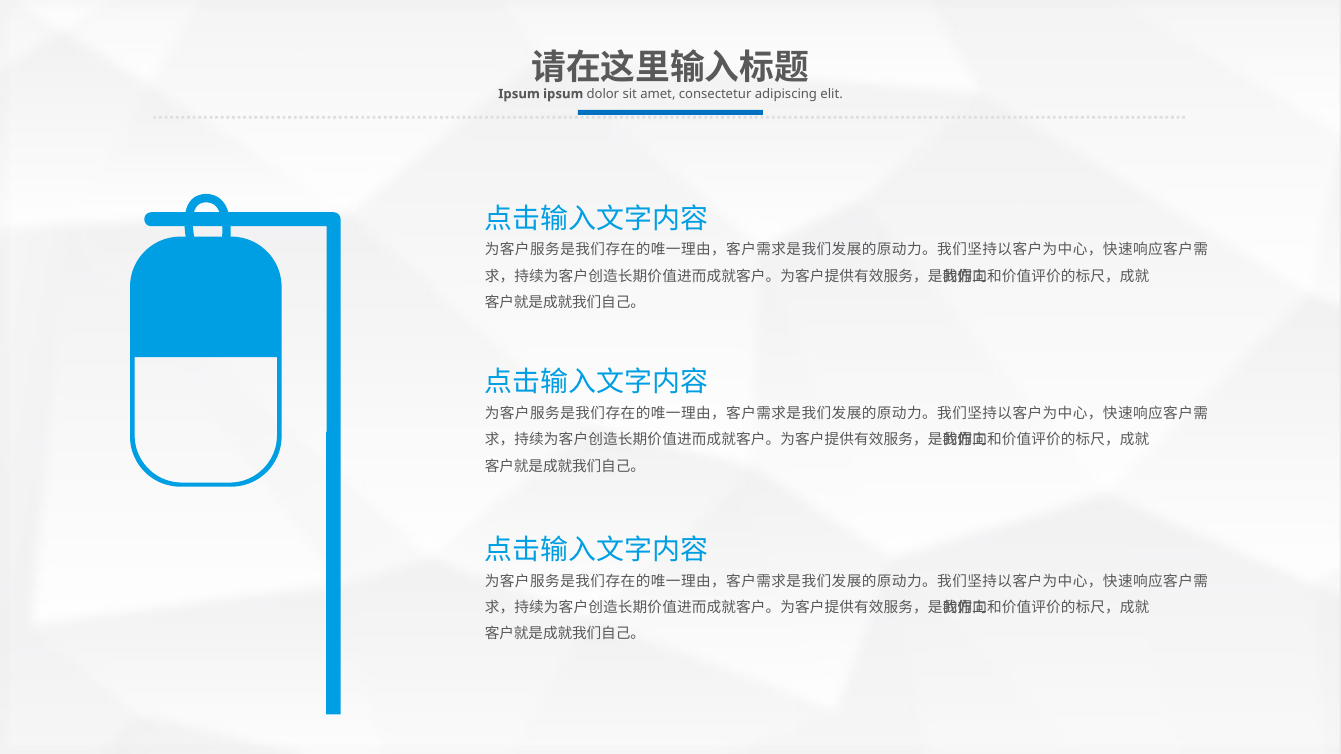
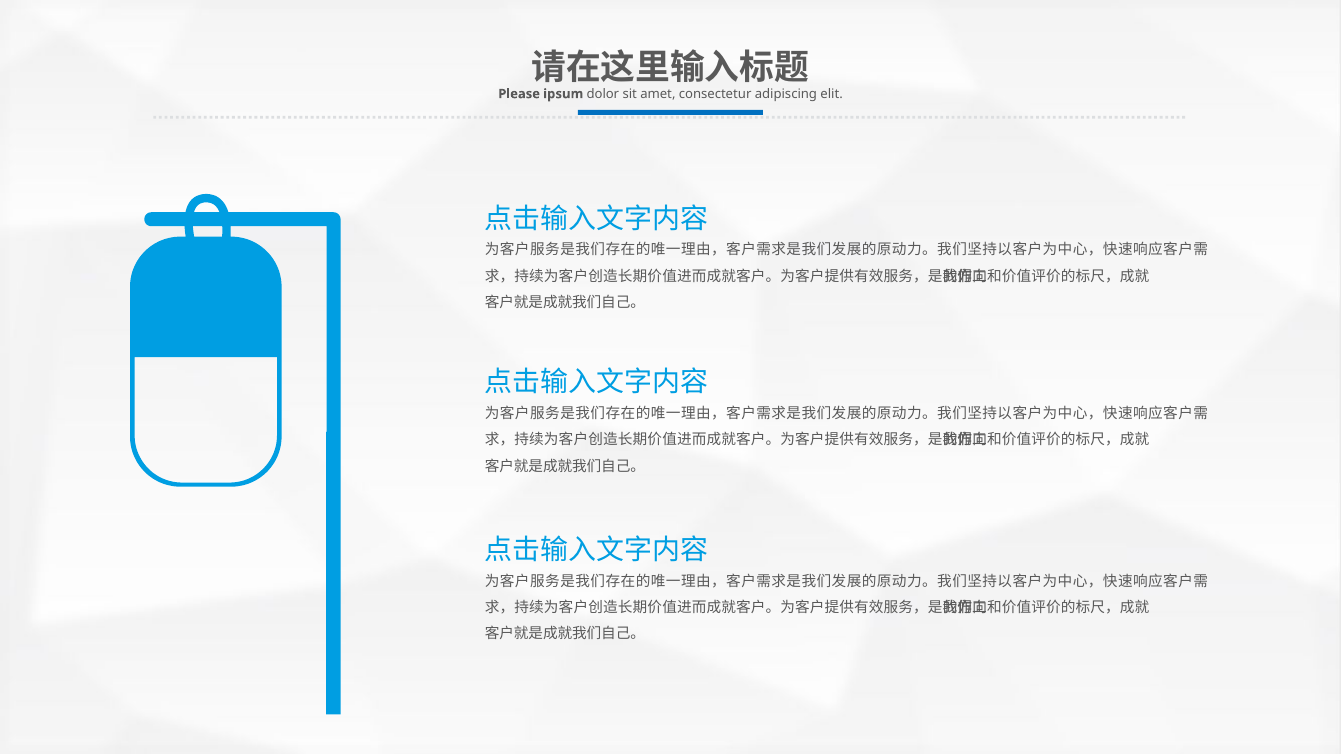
Ipsum: Ipsum -> Please (519, 94)
